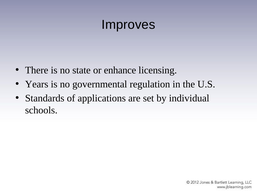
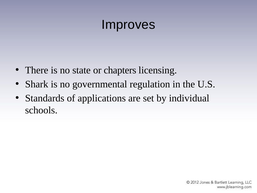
enhance: enhance -> chapters (120, 70)
Years: Years -> Shark (37, 84)
